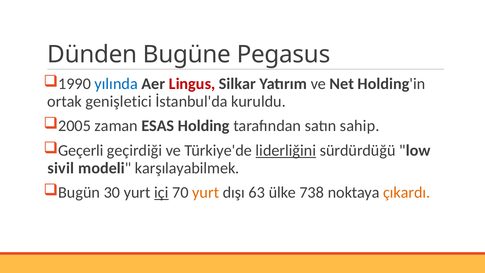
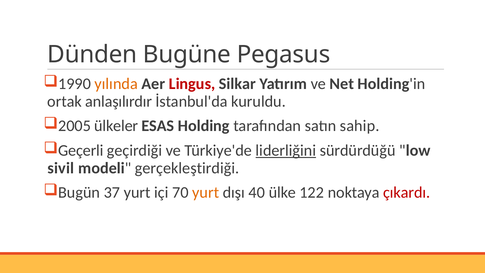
yılında colour: blue -> orange (116, 84)
genişletici: genişletici -> anlaşılırdır (119, 101)
zaman: zaman -> ülkeler (116, 126)
karşılayabilmek: karşılayabilmek -> gerçekleştirdiği (187, 168)
30: 30 -> 37 (112, 192)
içi underline: present -> none (161, 192)
63: 63 -> 40 (257, 192)
738: 738 -> 122 (312, 192)
çıkardı colour: orange -> red (407, 192)
